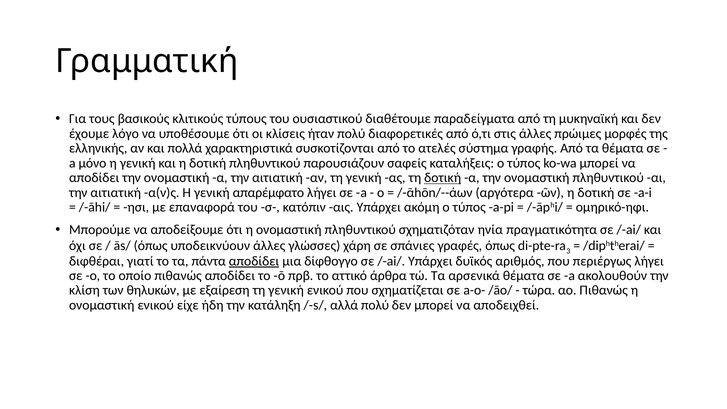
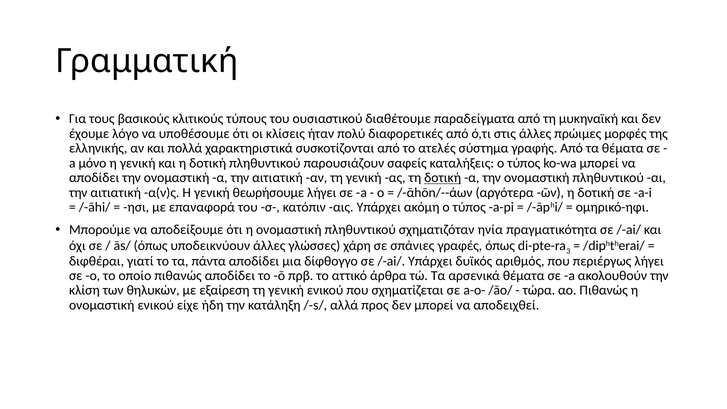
απαρέμφατο: απαρέμφατο -> θεωρήσουμε (268, 192)
αποδίδει underline: present -> none (254, 261)
αλλά πολύ: πολύ -> προς (375, 305)
